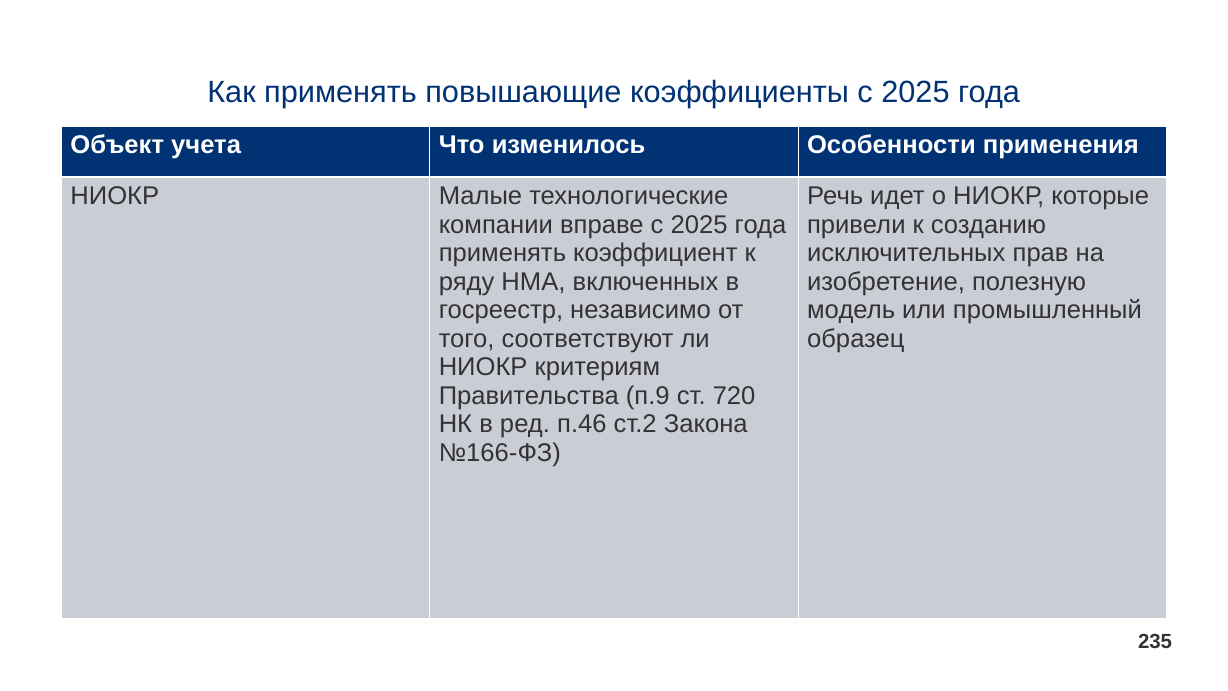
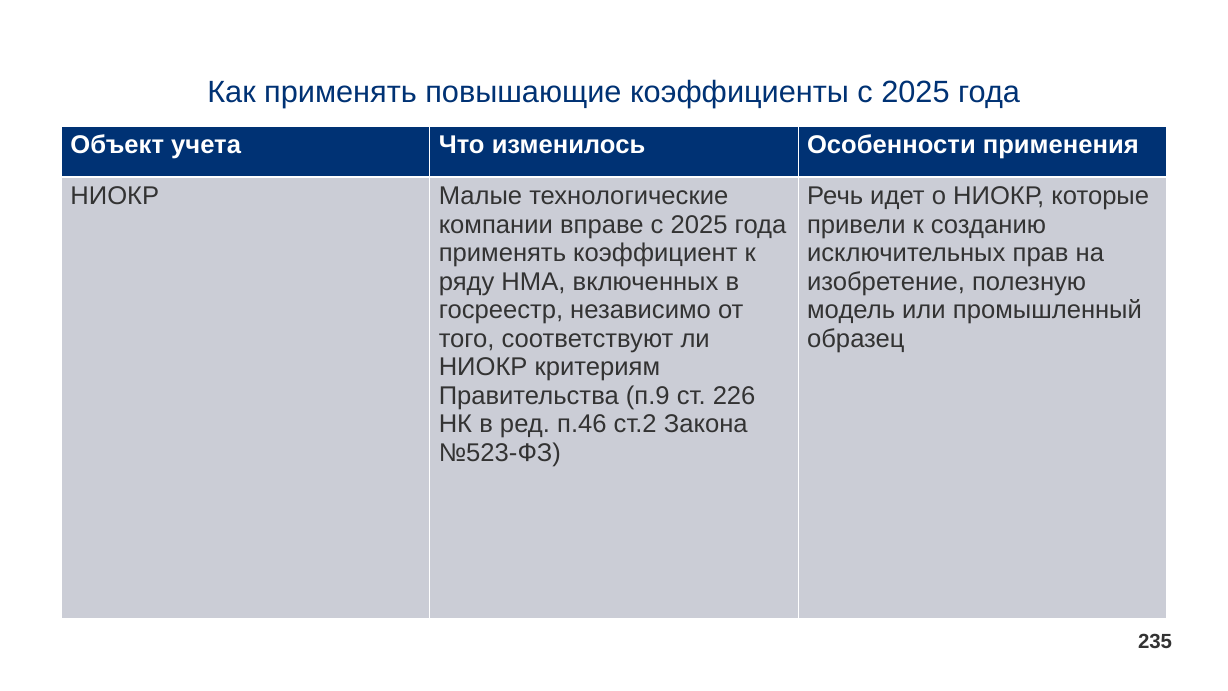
720: 720 -> 226 (734, 396)
№166-ФЗ: №166-ФЗ -> №523-ФЗ (500, 453)
